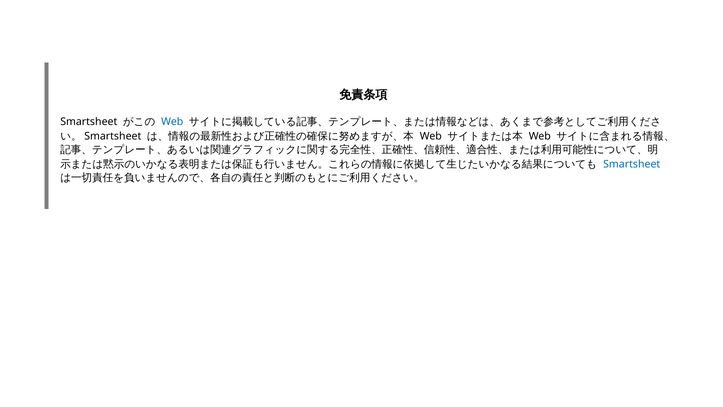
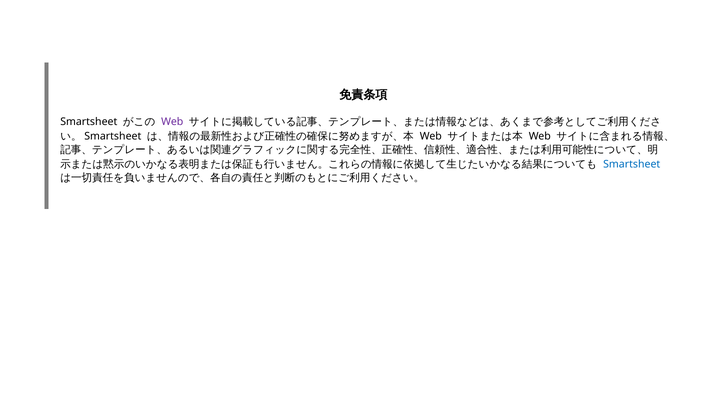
Web colour: blue -> purple (172, 122)
